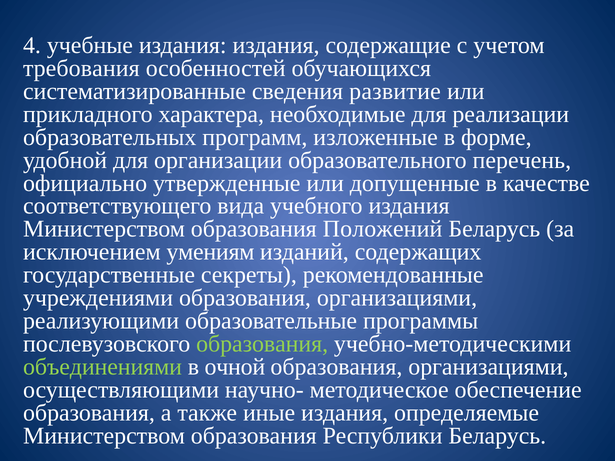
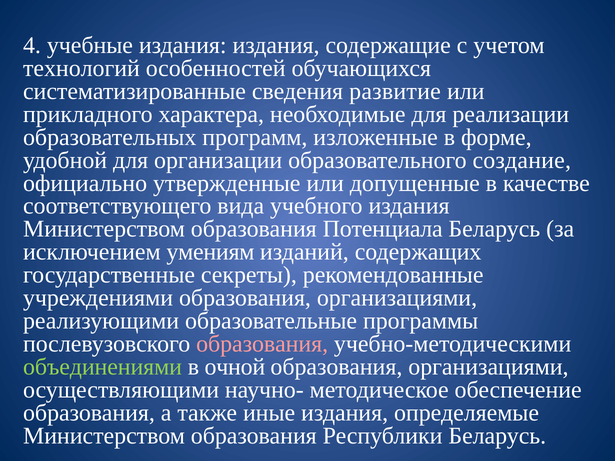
требования: требования -> технологий (81, 68)
перечень: перечень -> создание (522, 160)
Положений: Положений -> Потенциала (383, 229)
образования colour: light green -> pink (262, 344)
